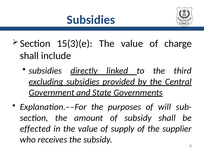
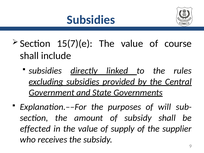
15(3)(e: 15(3)(e -> 15(7)(e (75, 44)
charge: charge -> course (178, 44)
third: third -> rules (183, 71)
